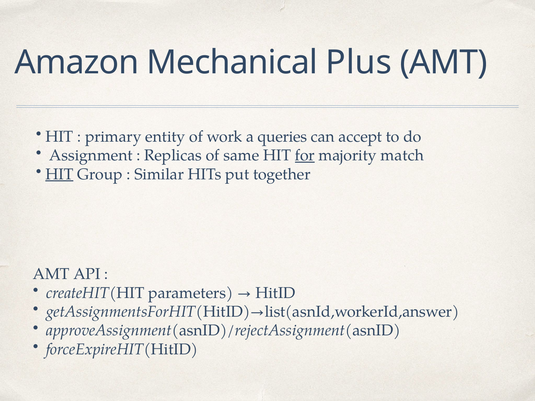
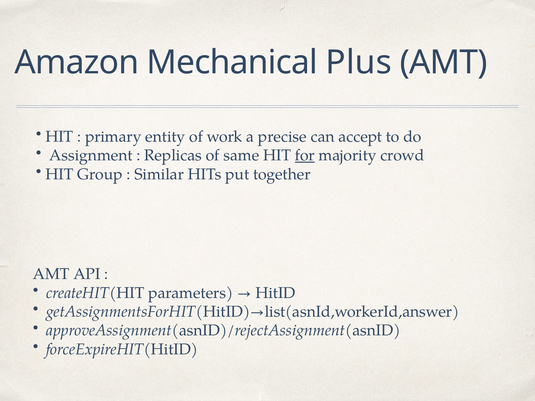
queries: queries -> precise (282, 137)
match: match -> crowd (402, 156)
HIT underline: present -> none (59, 174)
